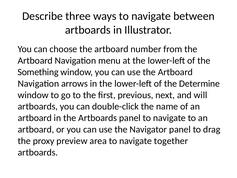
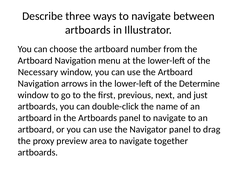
Something: Something -> Necessary (38, 72)
will: will -> just (201, 95)
